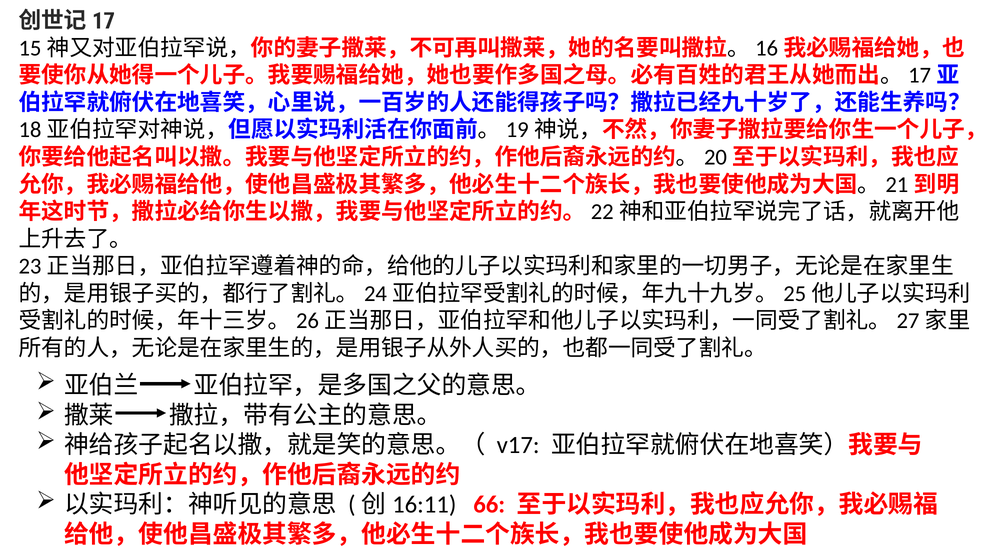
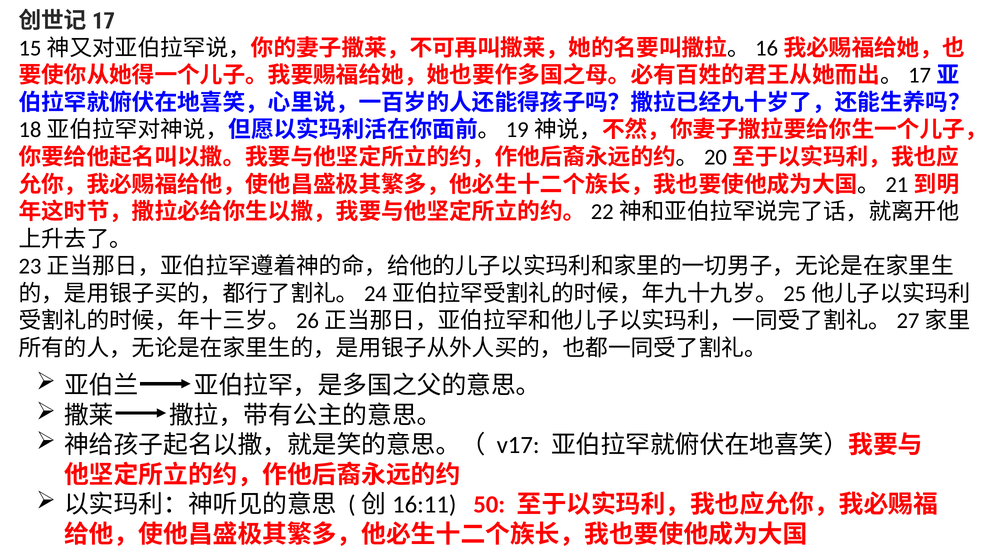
66: 66 -> 50 (489, 504)
